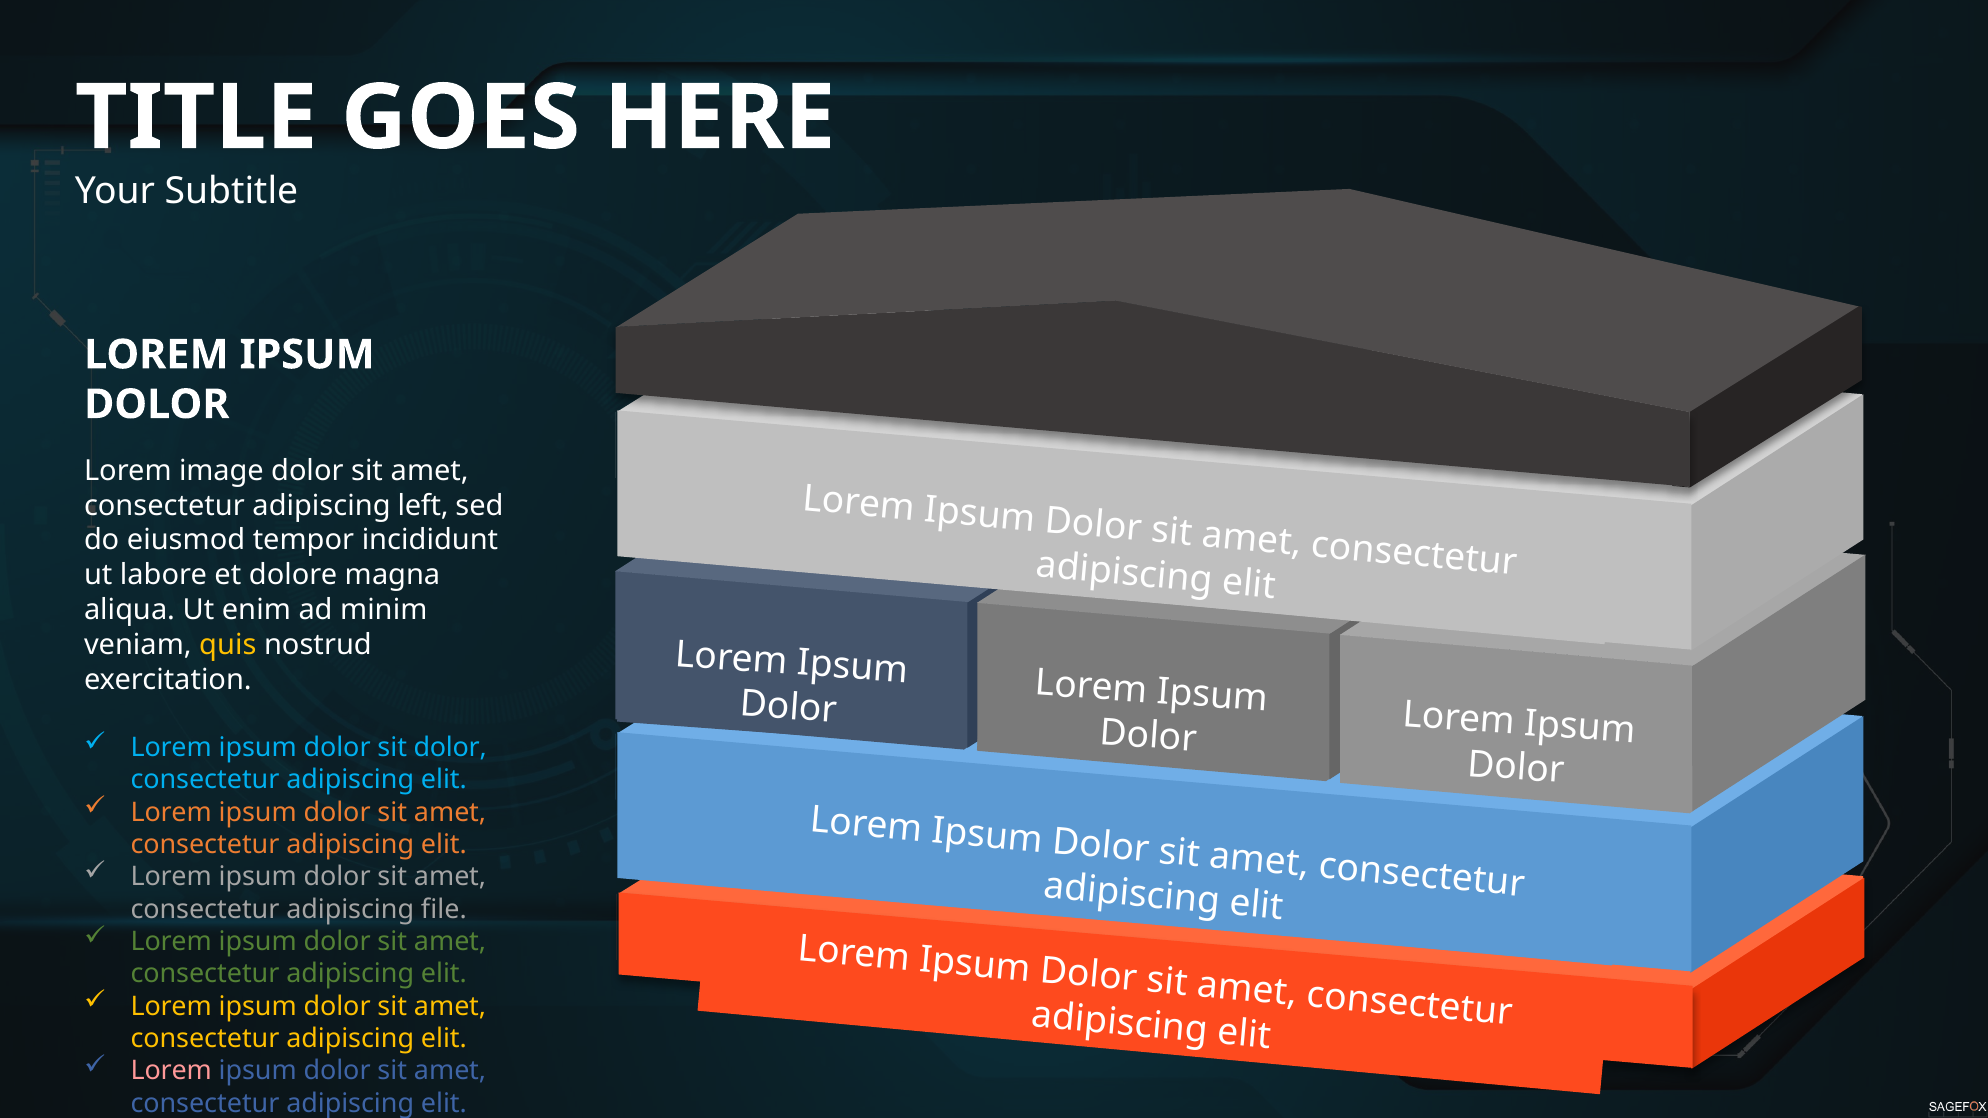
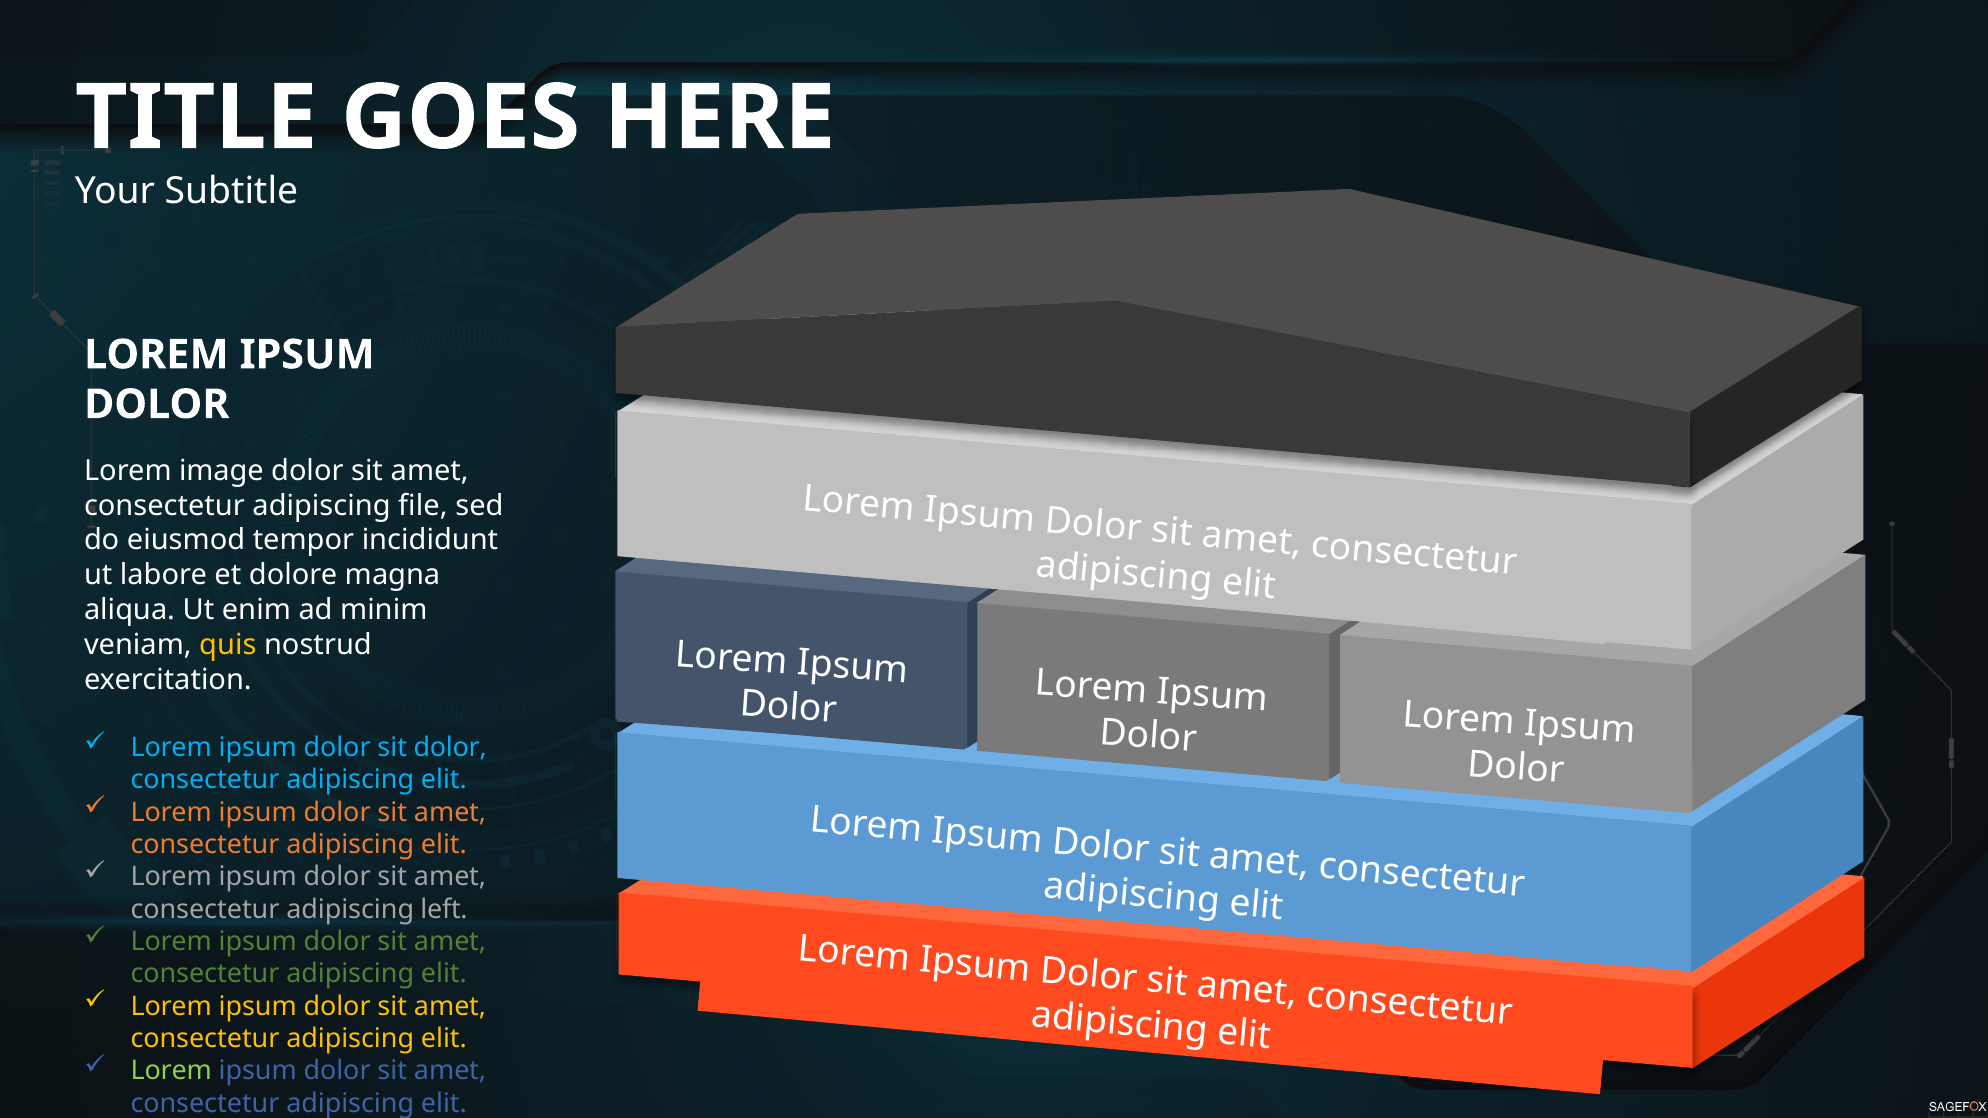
left: left -> file (423, 506)
file: file -> left (444, 910)
Lorem colour: pink -> light green (171, 1071)
